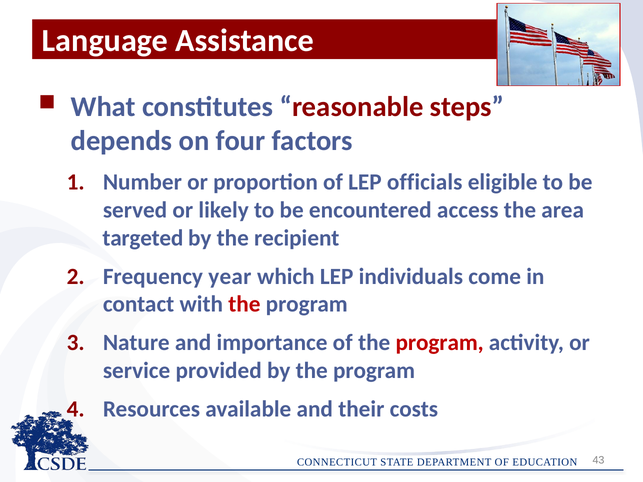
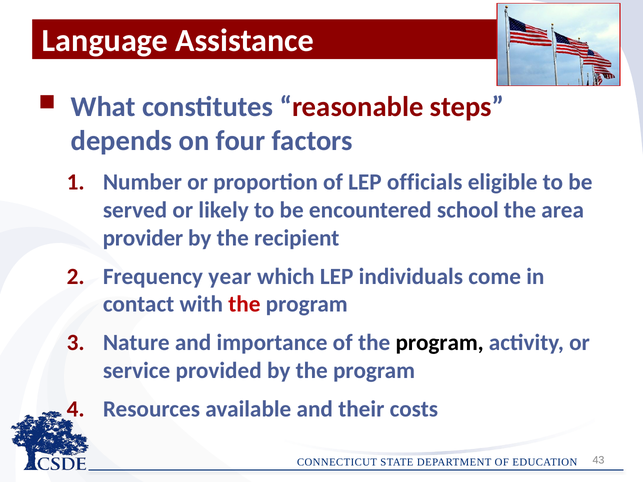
access: access -> school (468, 210)
targeted: targeted -> provider (143, 238)
program colour: red -> black (440, 343)
